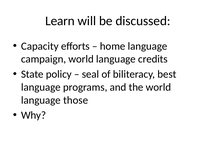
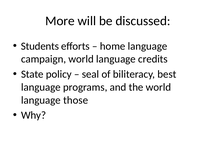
Learn: Learn -> More (60, 21)
Capacity: Capacity -> Students (40, 46)
